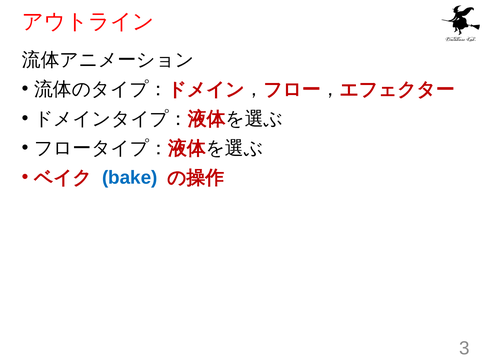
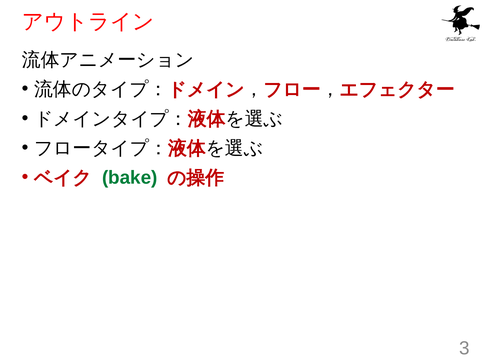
bake colour: blue -> green (130, 178)
